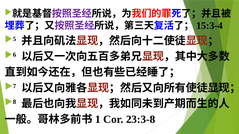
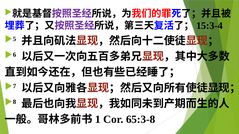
23:3-8: 23:3-8 -> 65:3-8 (141, 120)
